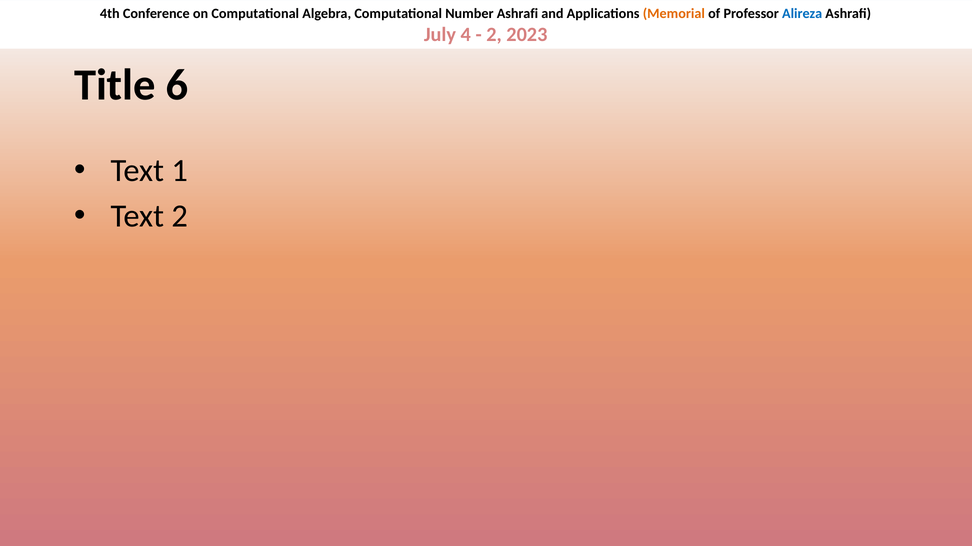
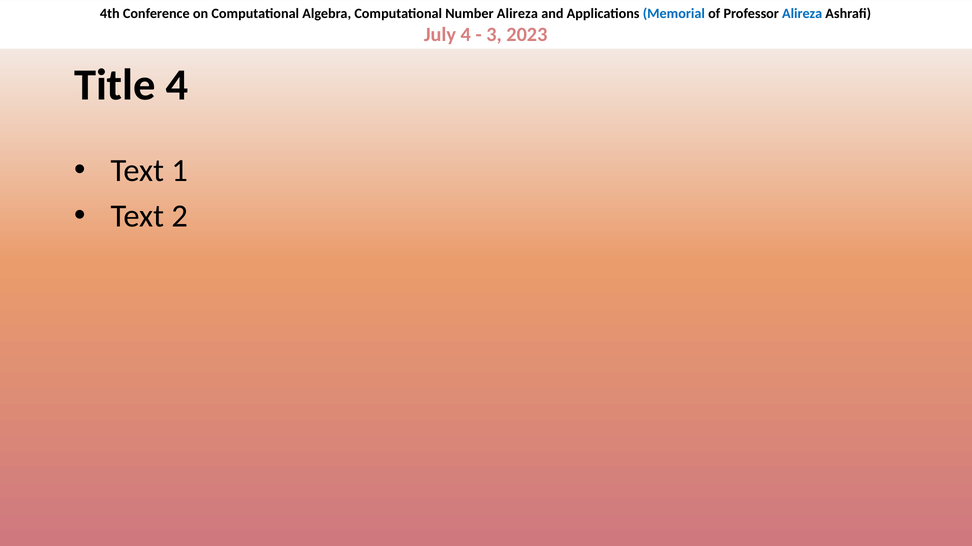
Number Ashrafi: Ashrafi -> Alireza (517, 13)
Memorial colour: orange -> blue (674, 13)
2: 2 -> 3 (494, 34)
Title 6: 6 -> 4 (177, 85)
